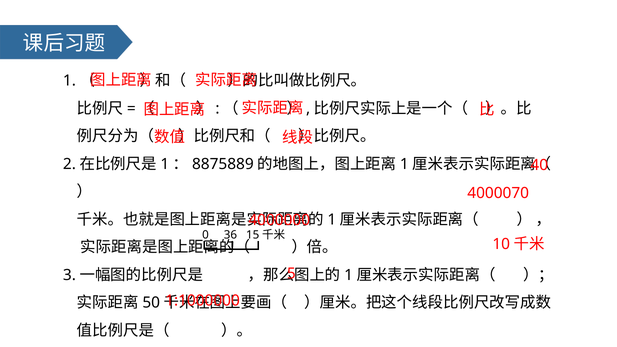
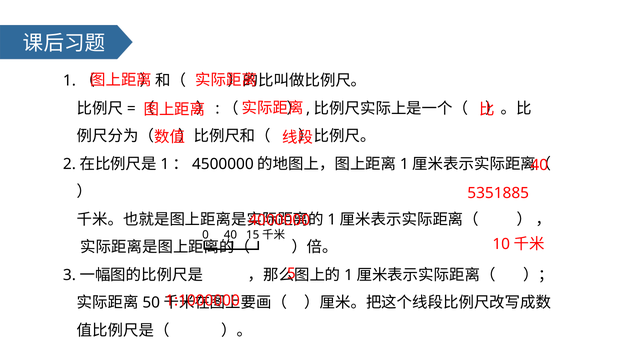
8875889: 8875889 -> 4500000 (223, 164)
4000070: 4000070 -> 5351885 (498, 193)
0 36: 36 -> 40 (230, 235)
